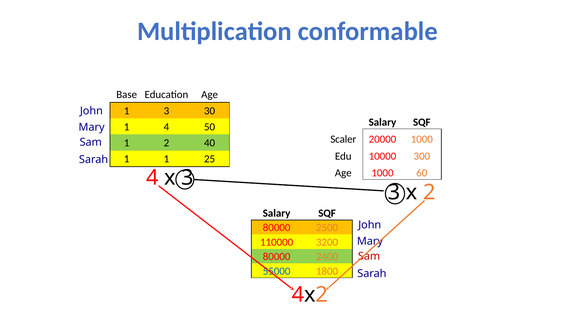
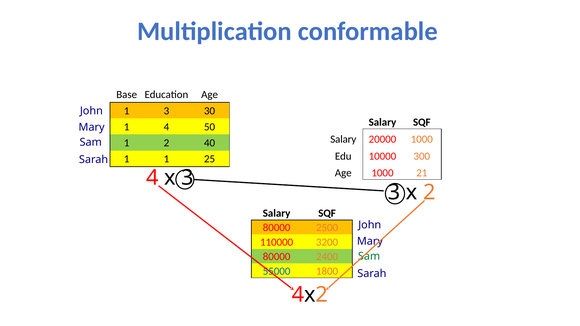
Scaler: Scaler -> Salary (343, 139)
60: 60 -> 21 (422, 173)
Sam colour: red -> green (369, 256)
